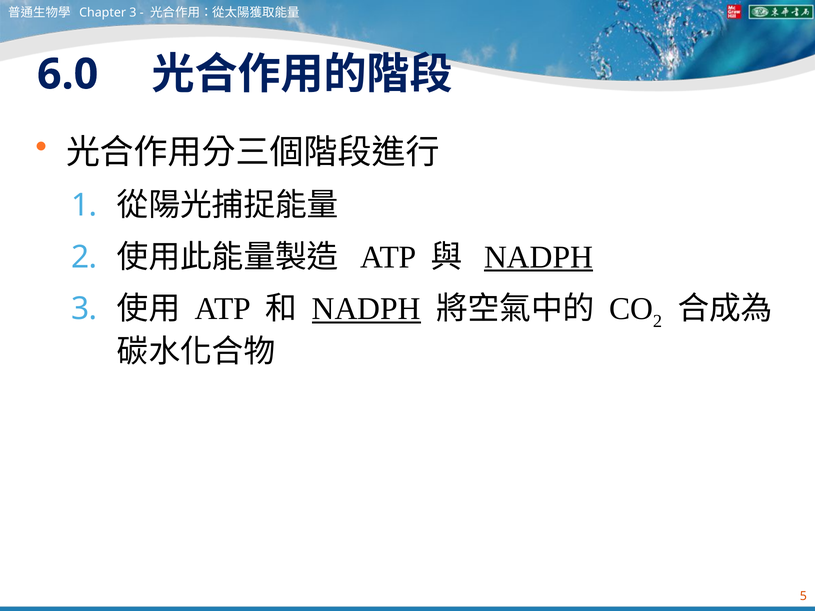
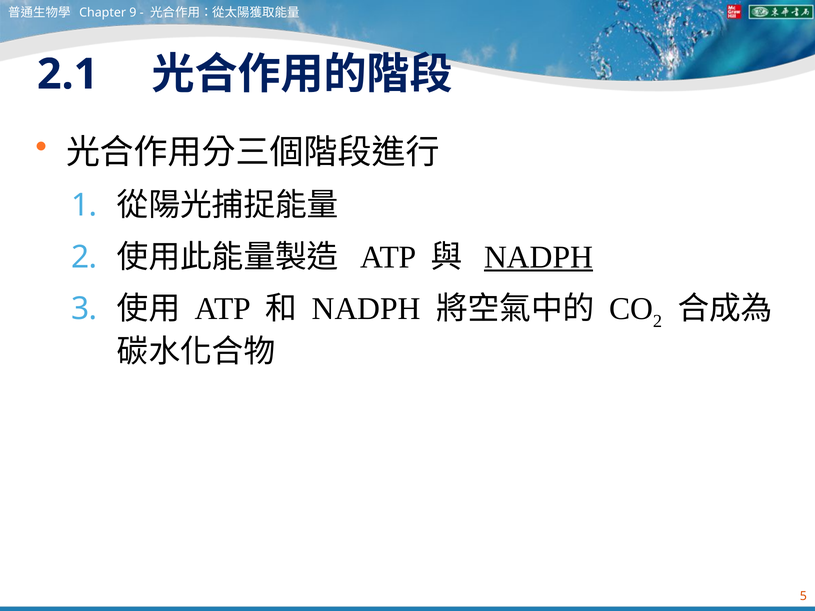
Chapter 3: 3 -> 9 (133, 12)
6.0: 6.0 -> 2.1 (68, 74)
NADPH underline: present -> none (366, 309)
